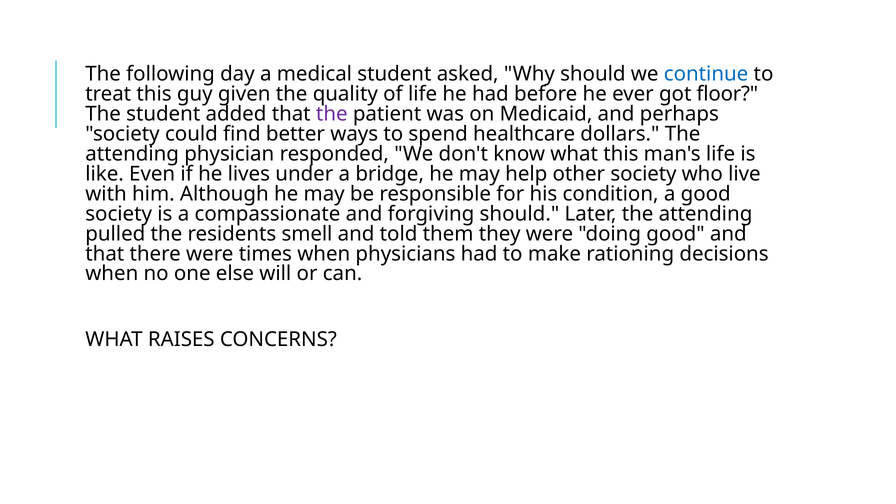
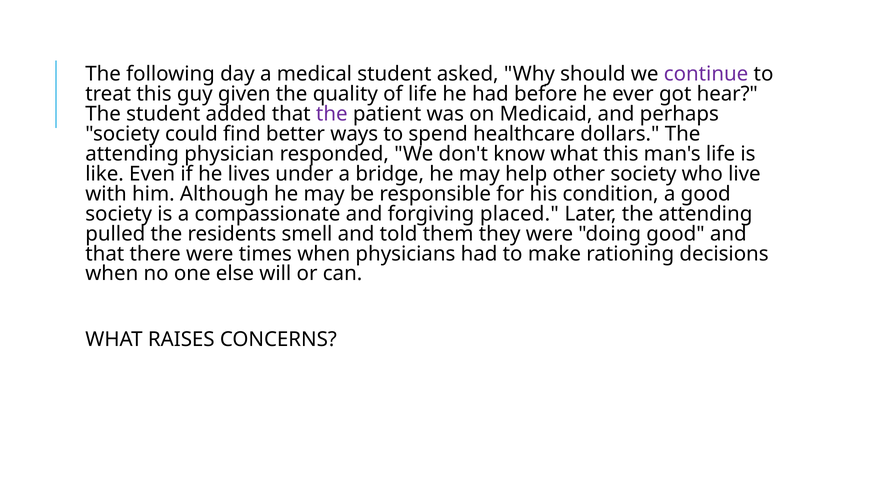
continue colour: blue -> purple (706, 74)
floor: floor -> hear (727, 94)
forgiving should: should -> placed (519, 214)
